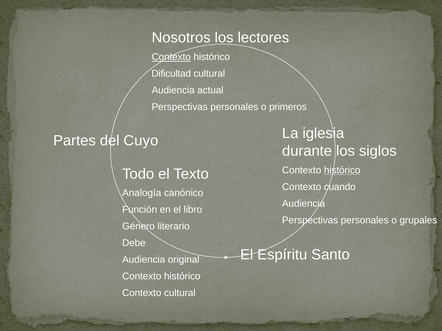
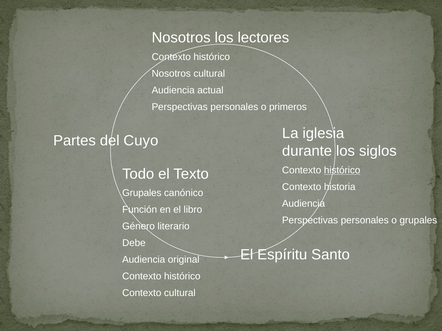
Contexto underline: present -> none (171, 57)
Dificultad: Dificultad -> Nosotros (171, 74)
cuando: cuando -> historia (340, 187)
Analogía: Analogía -> Grupales (142, 193)
